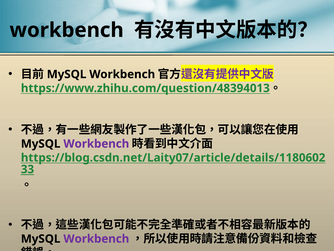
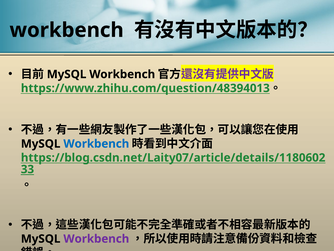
Workbench colour: purple -> blue (96, 144)
